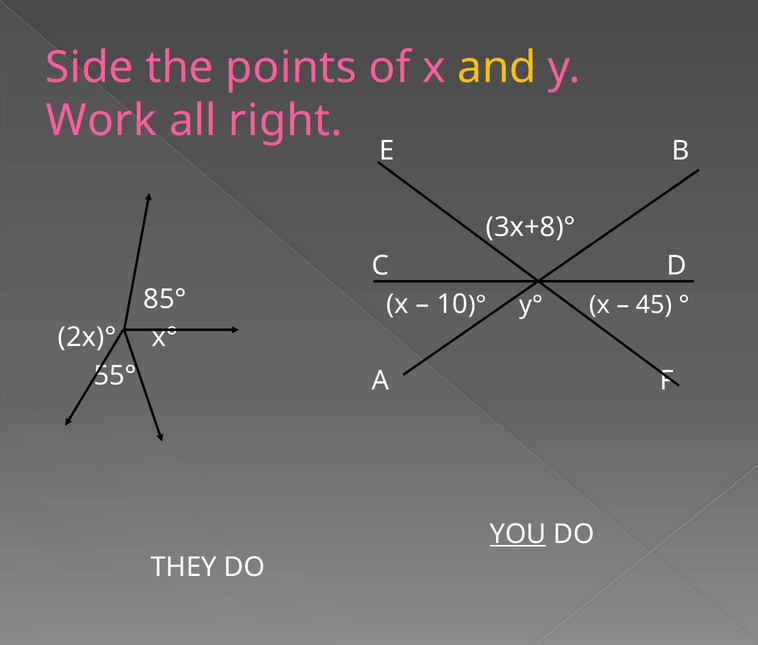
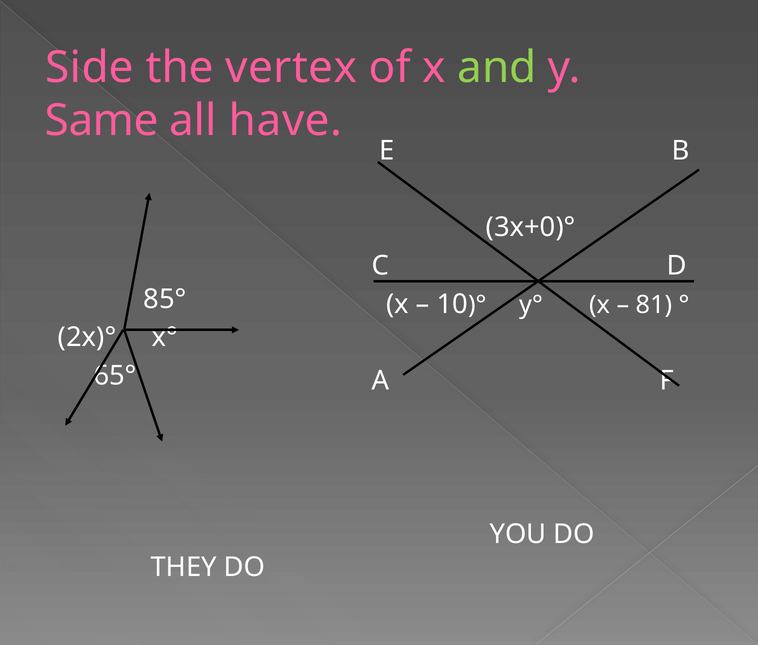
points: points -> vertex (291, 67)
and colour: yellow -> light green (497, 67)
Work: Work -> Same (102, 120)
right: right -> have (286, 120)
3x+8)°: 3x+8)° -> 3x+0)° (531, 227)
45: 45 -> 81 (654, 304)
55°: 55° -> 65° (115, 375)
YOU underline: present -> none (518, 533)
